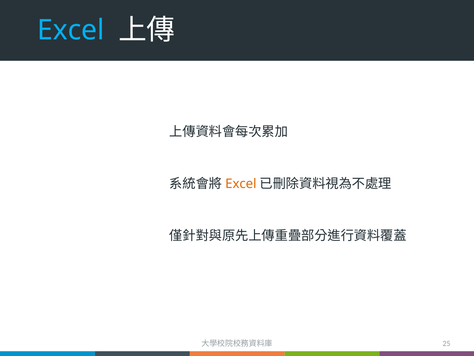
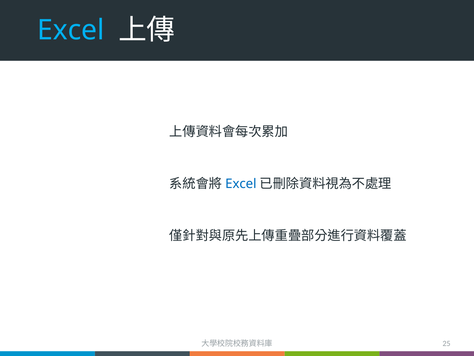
Excel colour: orange -> blue (241, 184)
